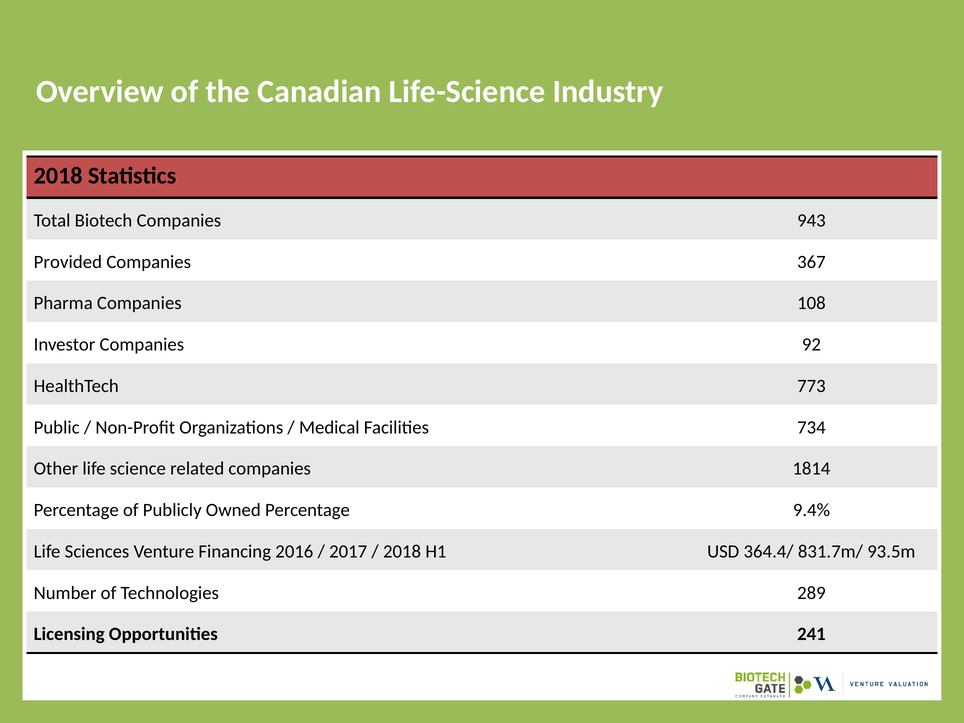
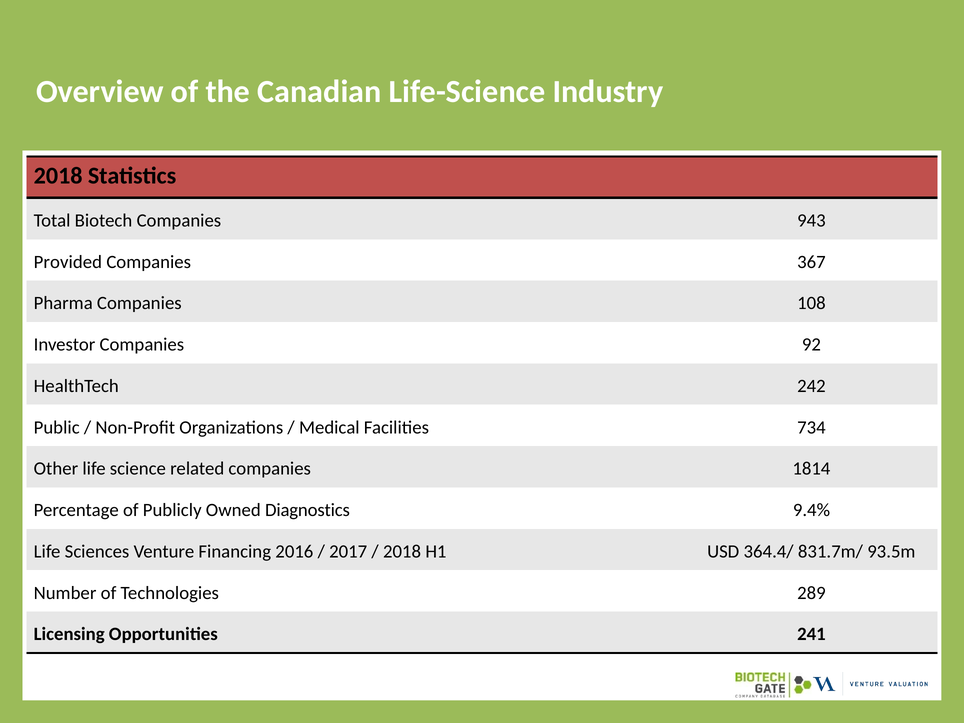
773: 773 -> 242 (811, 386)
Owned Percentage: Percentage -> Diagnostics (307, 510)
